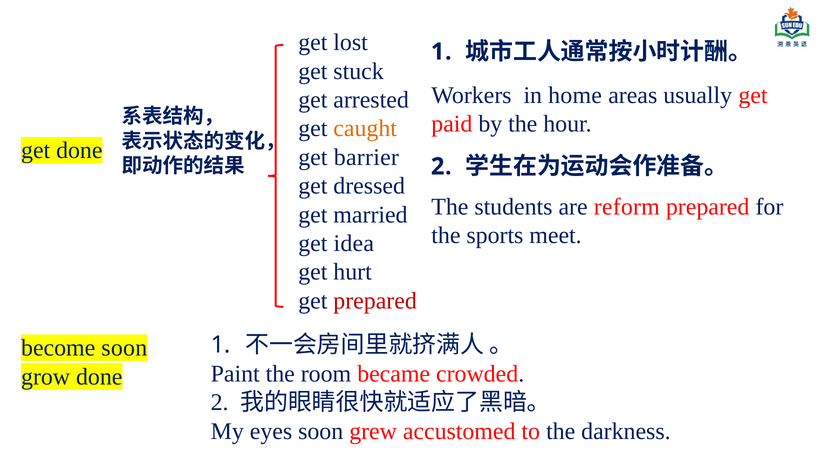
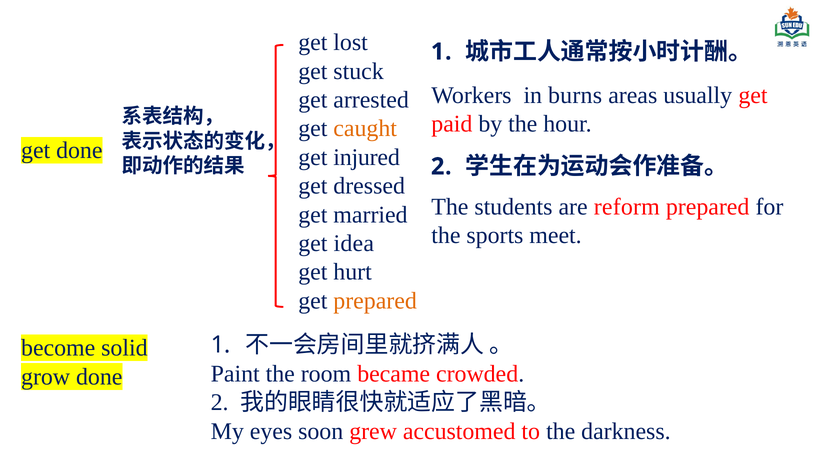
home: home -> burns (575, 95)
barrier: barrier -> injured (367, 157)
prepared colour: red -> orange (375, 301)
become soon: soon -> solid (124, 348)
